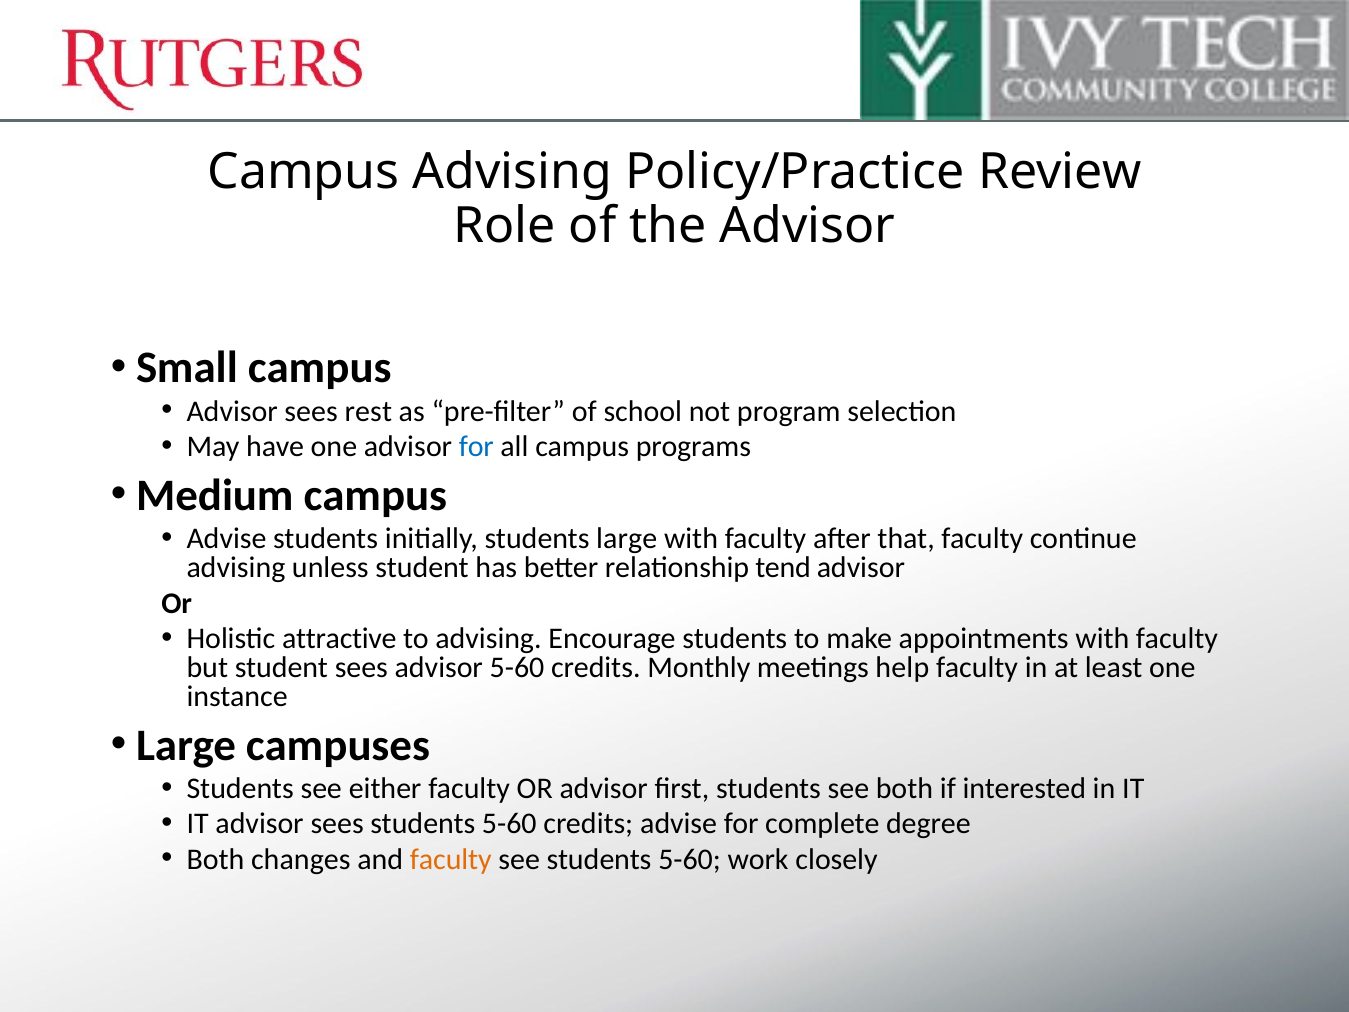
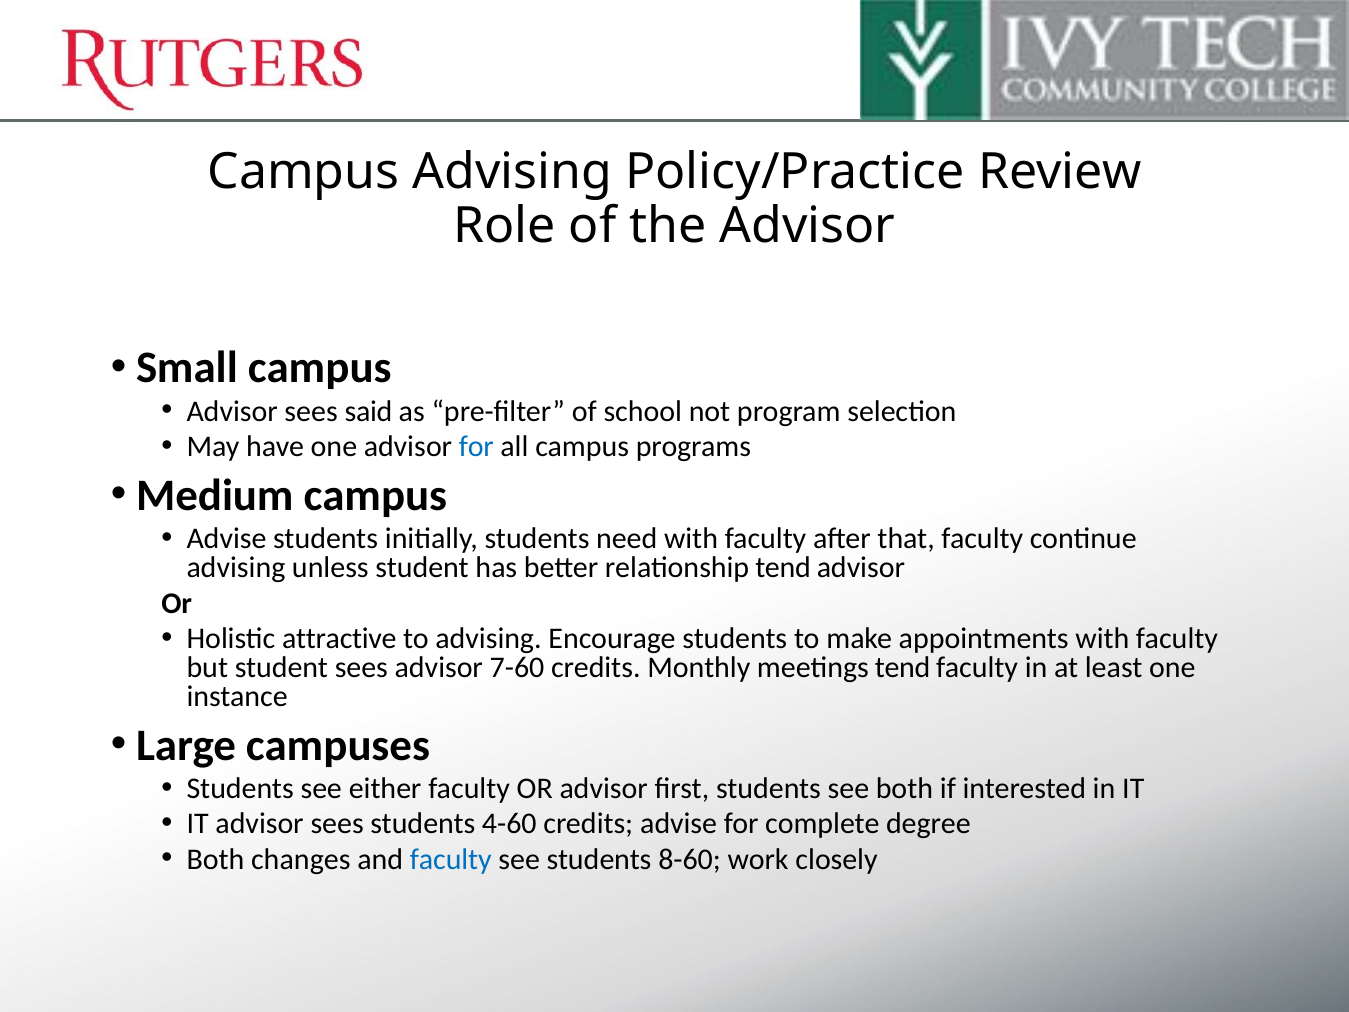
rest: rest -> said (369, 411)
students large: large -> need (627, 538)
advisor 5-60: 5-60 -> 7-60 (517, 668)
meetings help: help -> tend (903, 668)
sees students 5-60: 5-60 -> 4-60 (509, 824)
faculty colour: orange -> blue (451, 859)
see students 5-60: 5-60 -> 8-60 (690, 859)
